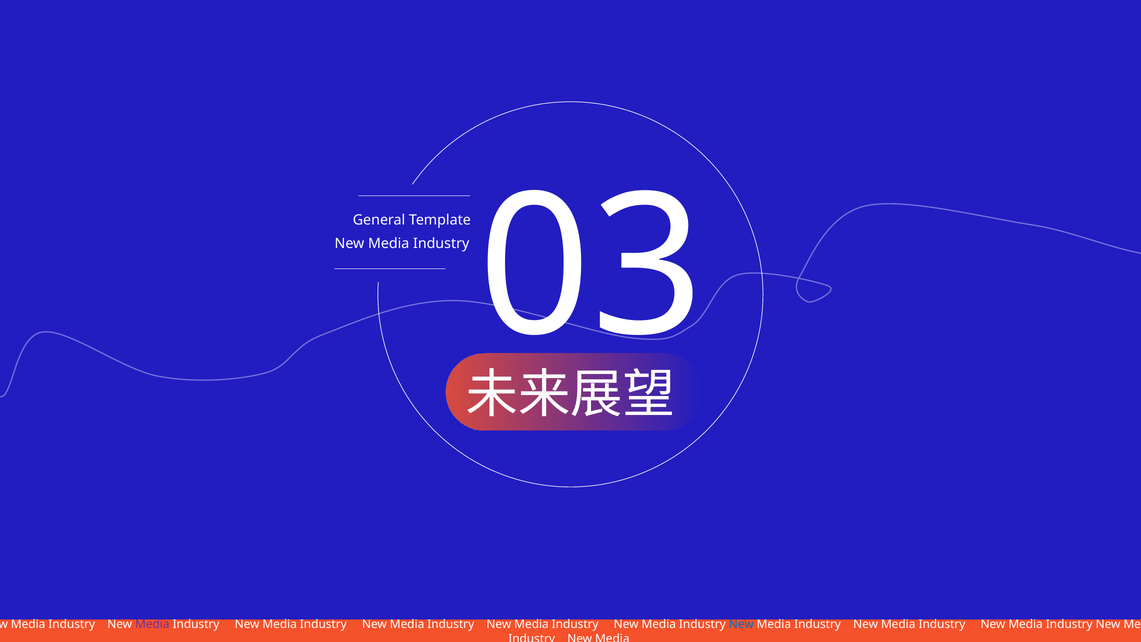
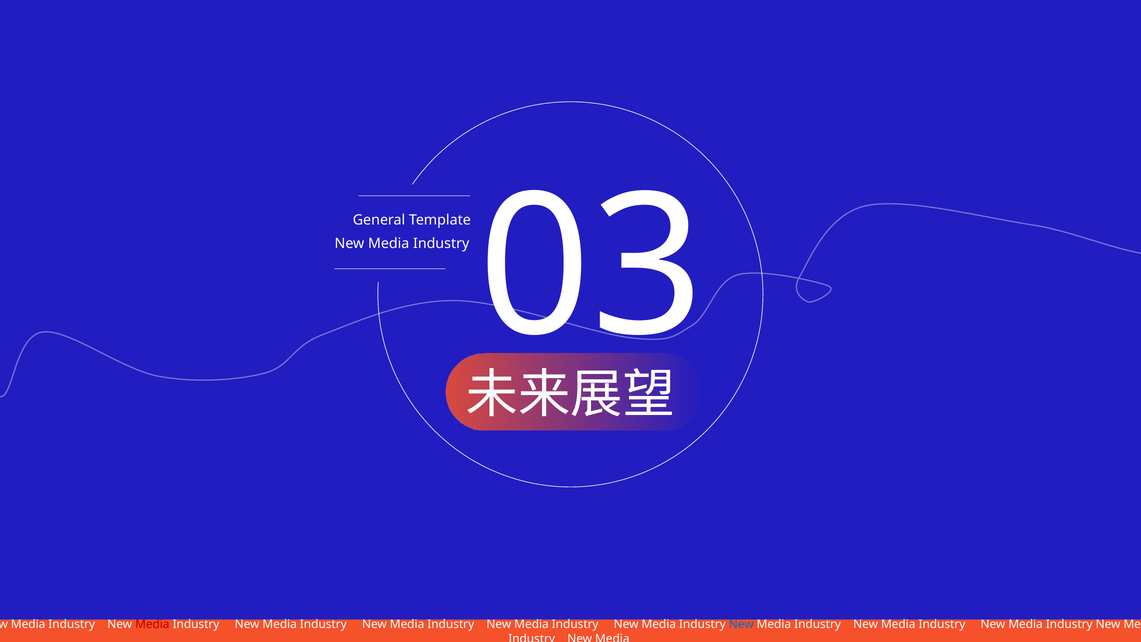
Media colour: purple -> red (152, 624)
